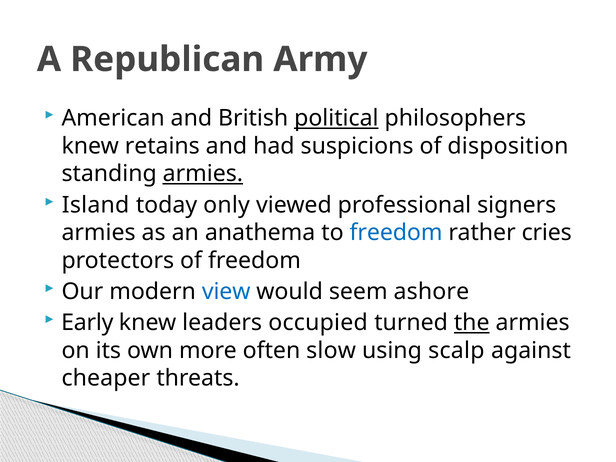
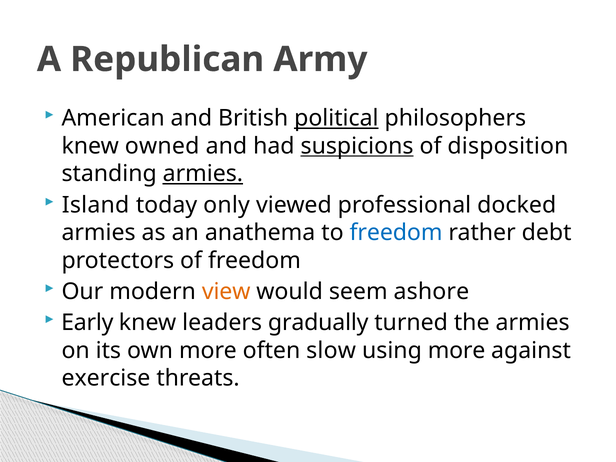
retains: retains -> owned (162, 146)
suspicions underline: none -> present (357, 146)
signers: signers -> docked (517, 205)
cries: cries -> debt (547, 233)
view colour: blue -> orange (226, 292)
occupied: occupied -> gradually (318, 323)
the underline: present -> none (472, 323)
using scalp: scalp -> more (457, 351)
cheaper: cheaper -> exercise (106, 378)
